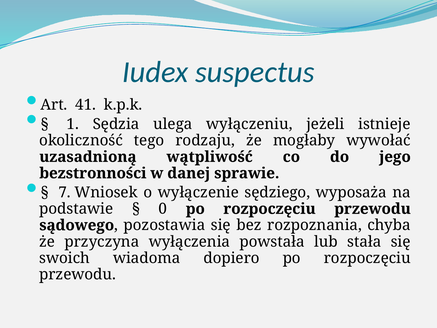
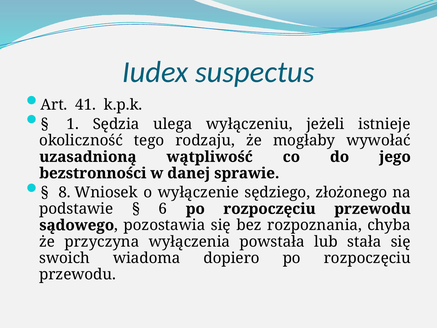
7: 7 -> 8 (65, 192)
wyposaża: wyposaża -> złożonego (351, 192)
0: 0 -> 6 (163, 209)
